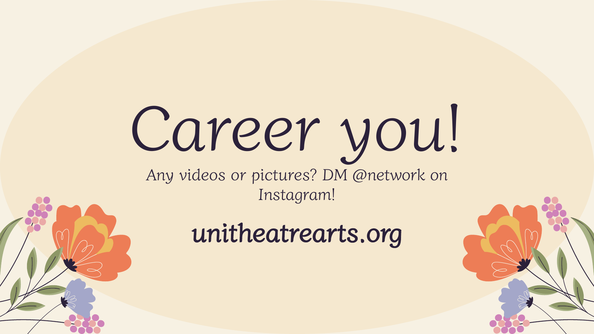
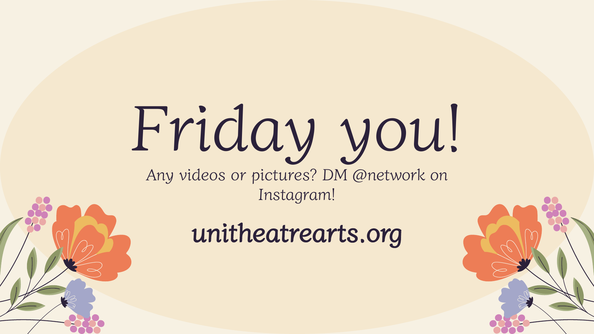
Career: Career -> Friday (225, 129)
